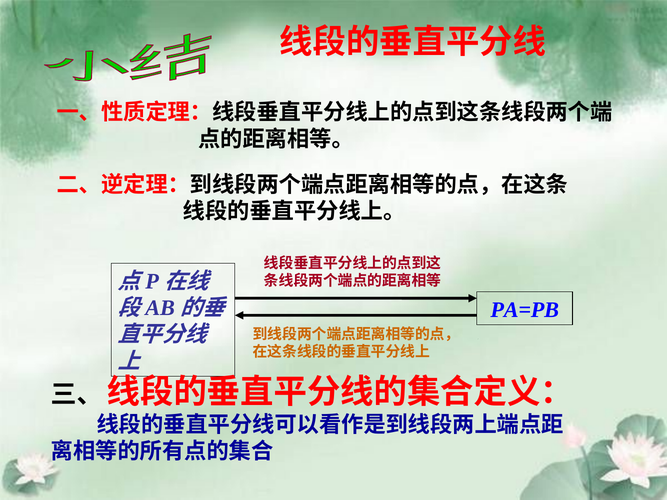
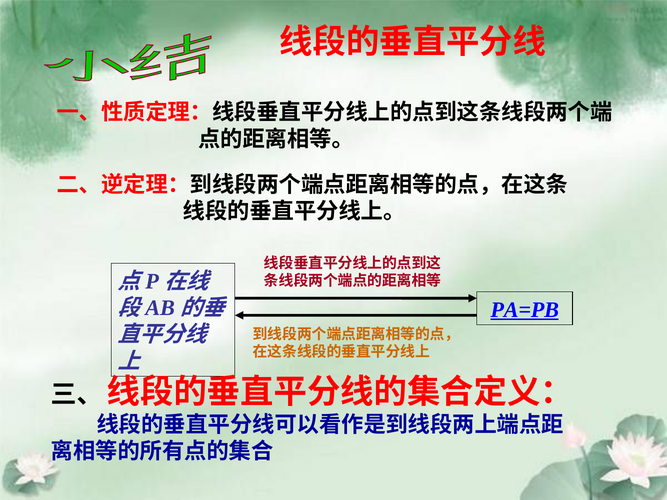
PA=PB underline: none -> present (525, 310)
